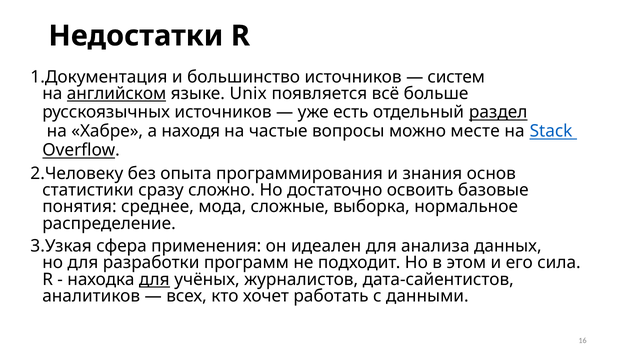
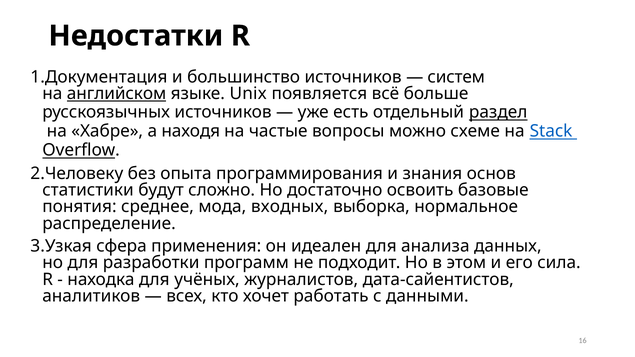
месте: месте -> схеме (475, 131)
сразу: сразу -> будут (161, 190)
сложные: сложные -> входных (290, 207)
для underline: present -> none (154, 280)
